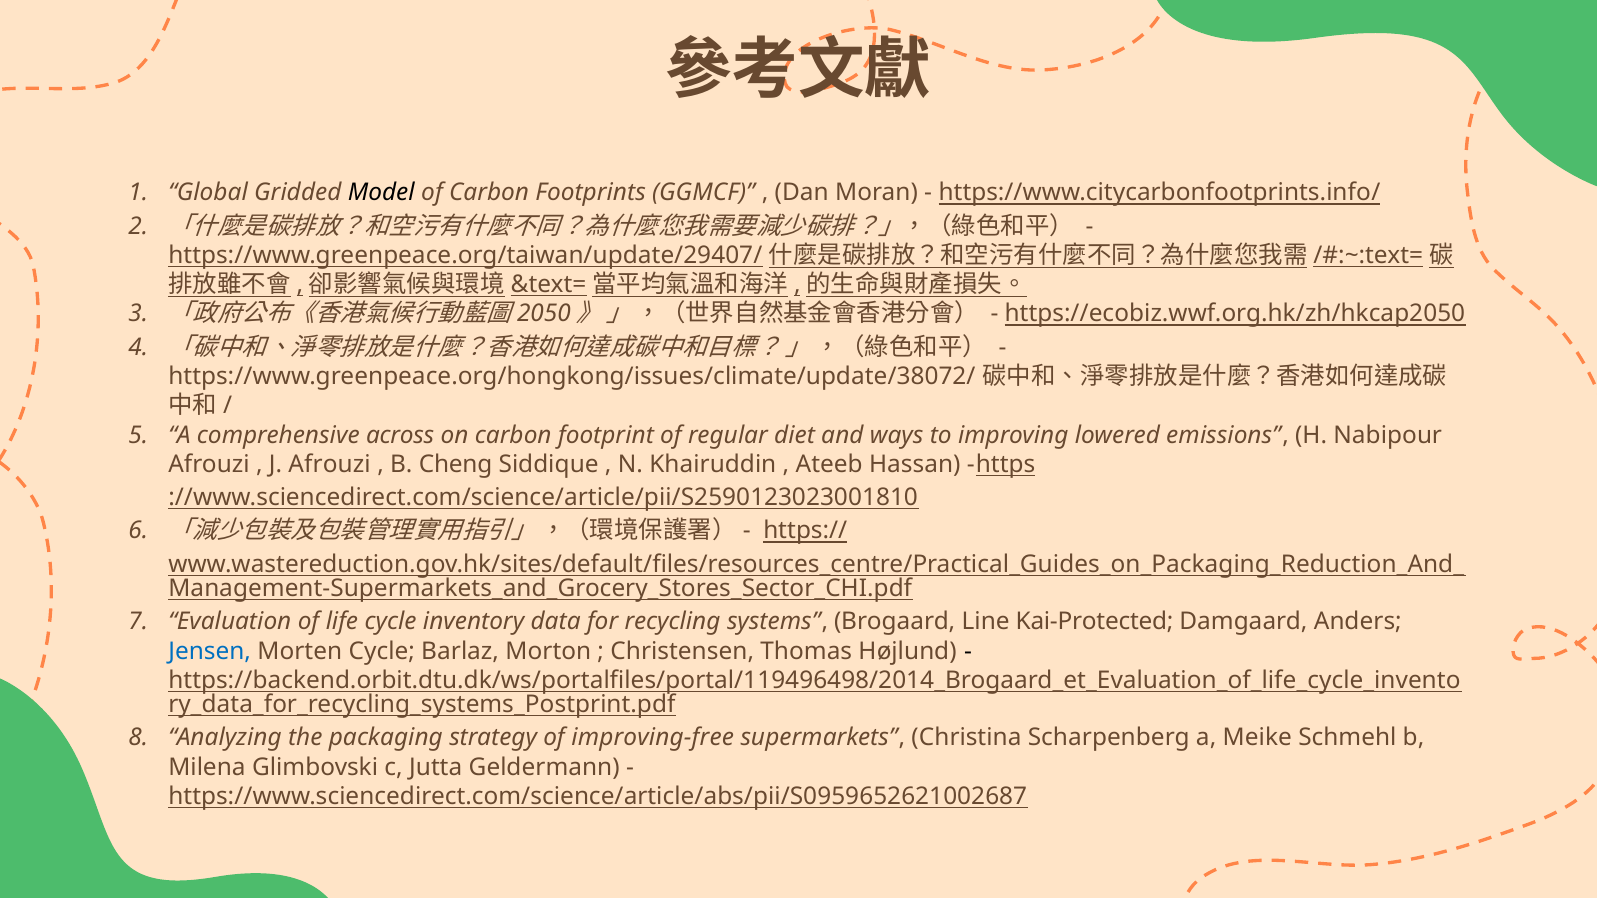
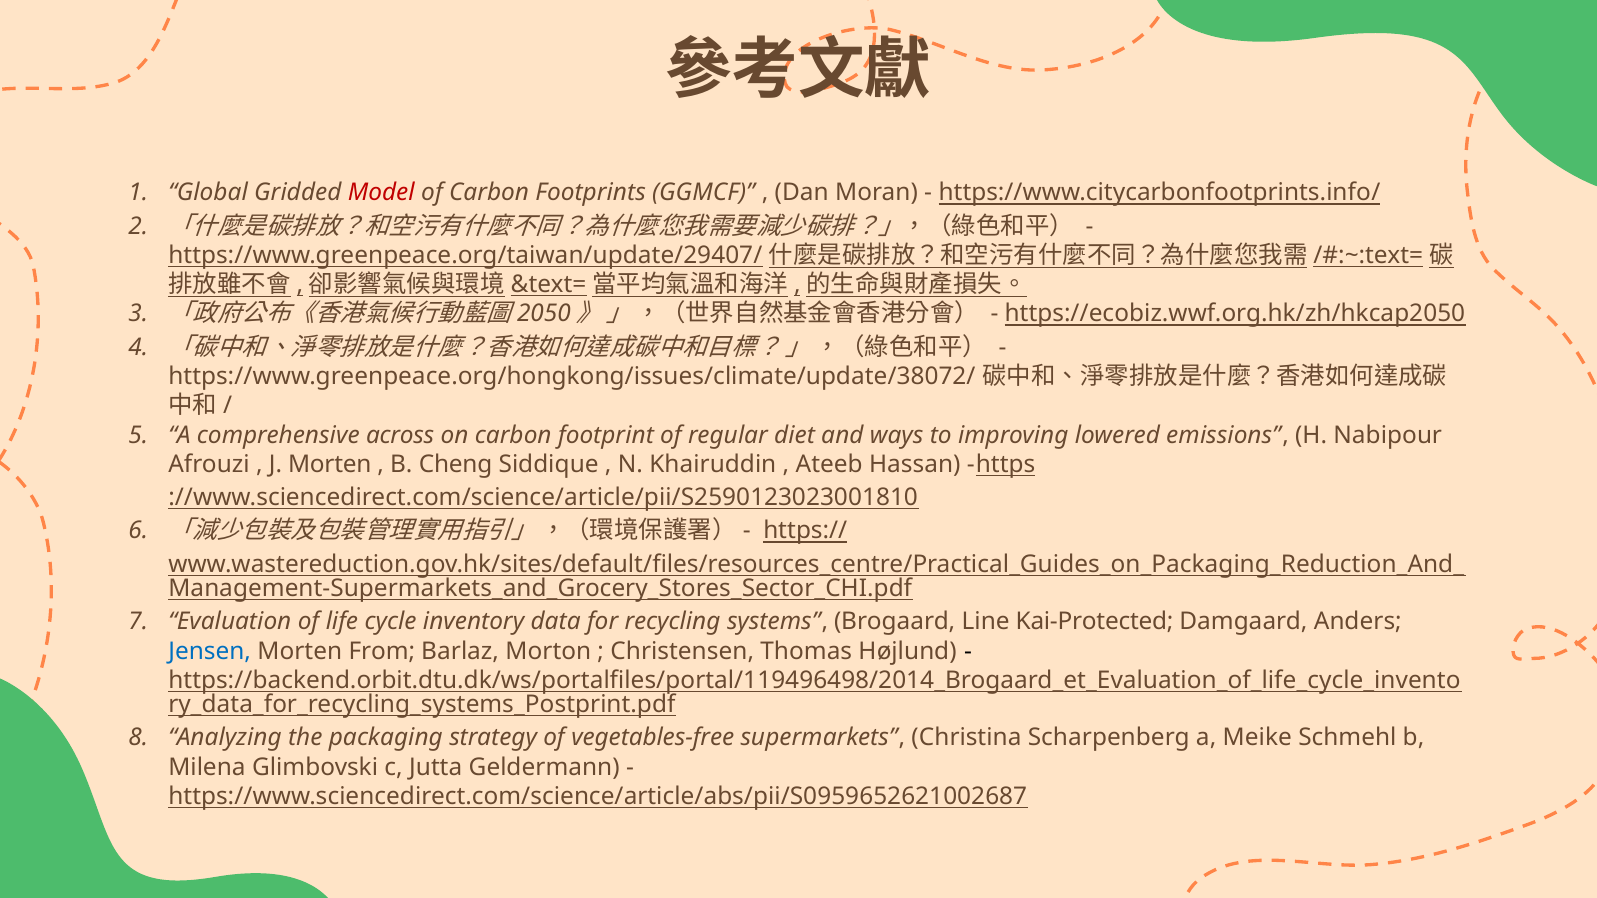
Model colour: black -> red (381, 193)
J Afrouzi: Afrouzi -> Morten (330, 465)
Morten Cycle: Cycle -> From (382, 651)
improving-free: improving-free -> vegetables-free (653, 738)
